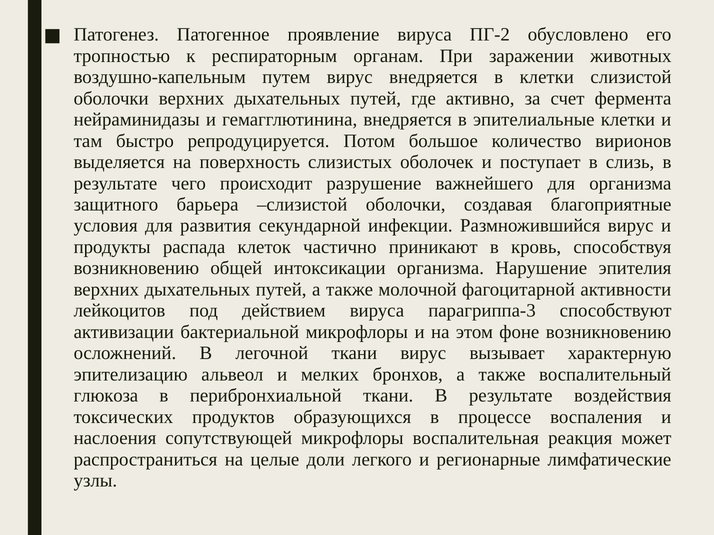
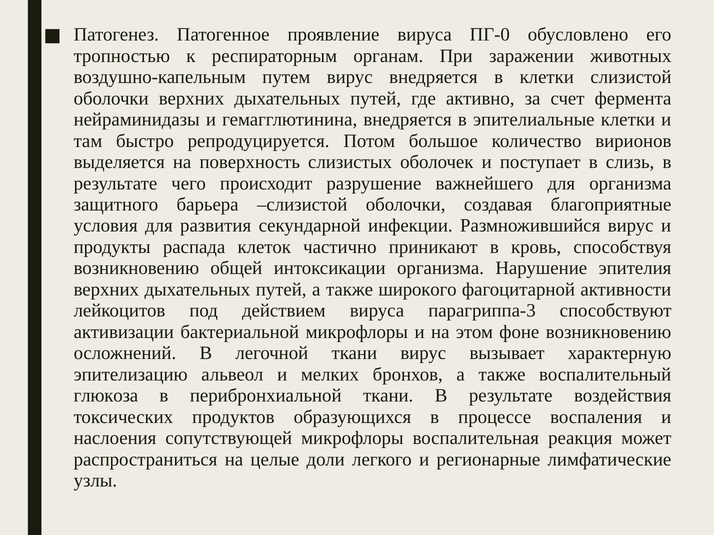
ПГ-2: ПГ-2 -> ПГ-0 (490, 35)
молочной: молочной -> широкого (418, 290)
